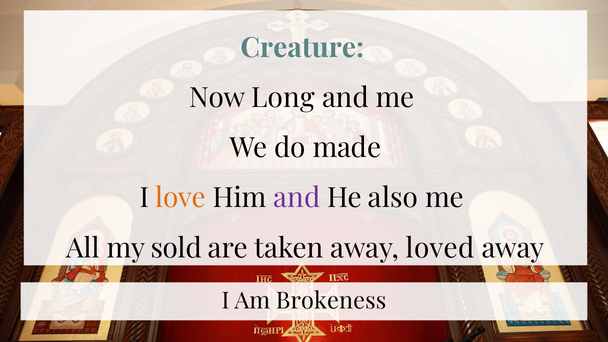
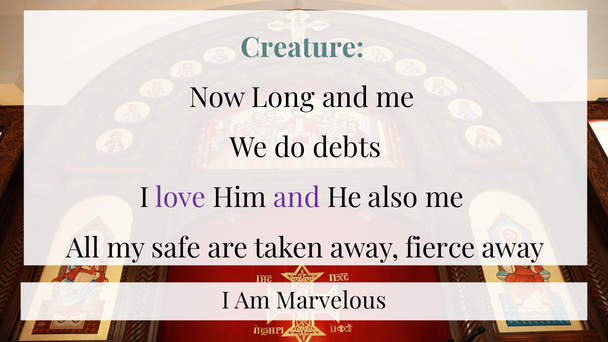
made: made -> debts (347, 148)
love colour: orange -> purple (181, 198)
sold: sold -> safe (176, 248)
loved: loved -> fierce (440, 248)
Brokeness: Brokeness -> Marvelous (331, 301)
